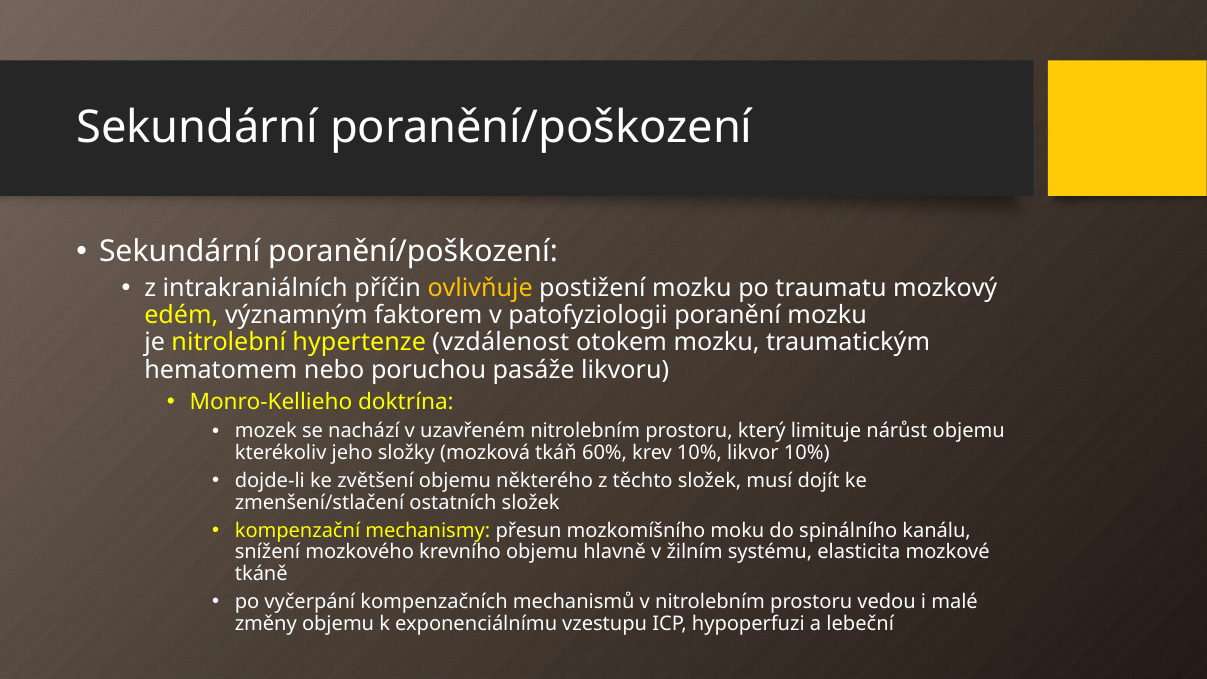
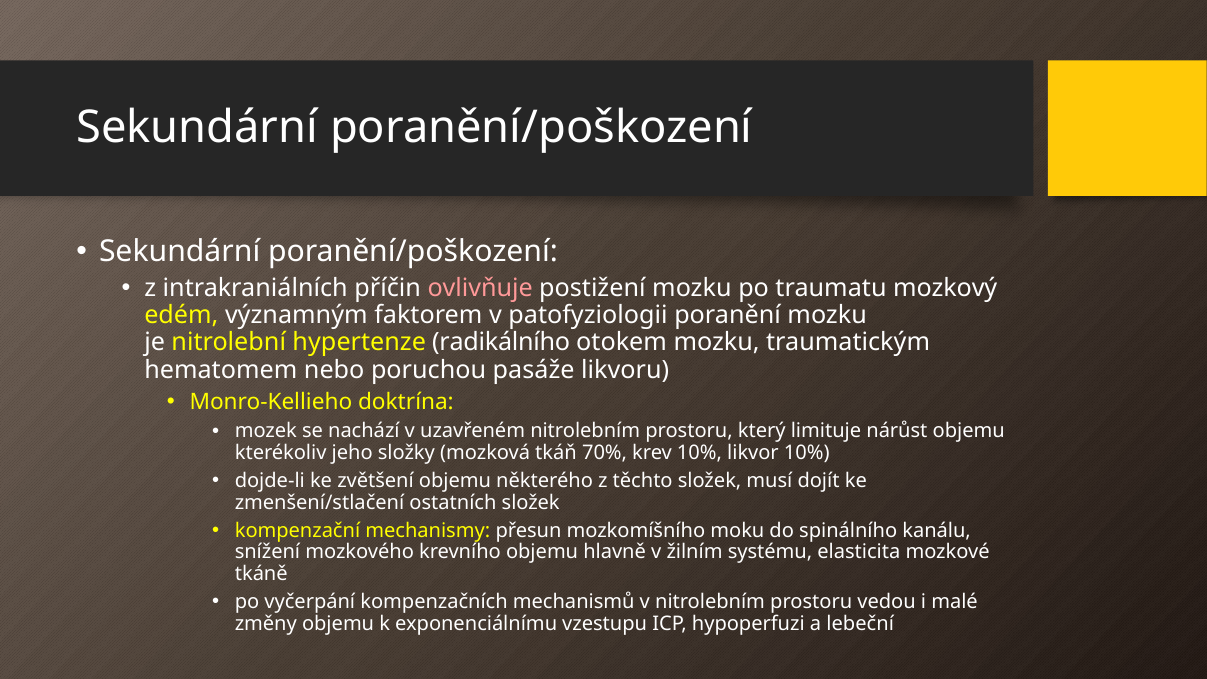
ovlivňuje colour: yellow -> pink (480, 288)
vzdálenost: vzdálenost -> radikálního (501, 343)
60%: 60% -> 70% (605, 453)
